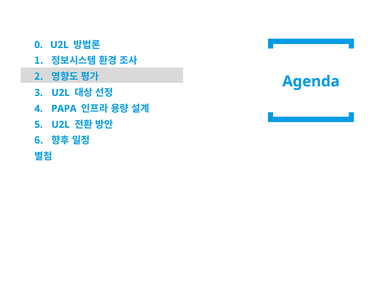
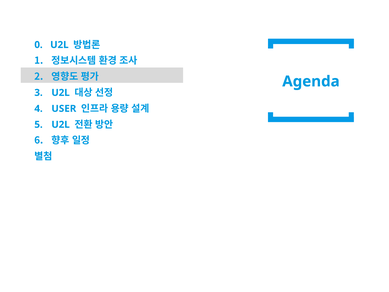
PAPA: PAPA -> USER (64, 109)
